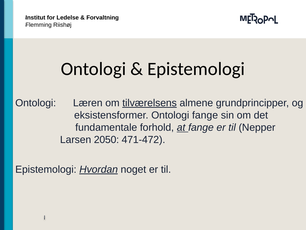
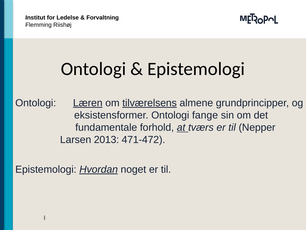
Læren underline: none -> present (88, 103)
at fange: fange -> tværs (201, 127)
2050: 2050 -> 2013 (106, 139)
